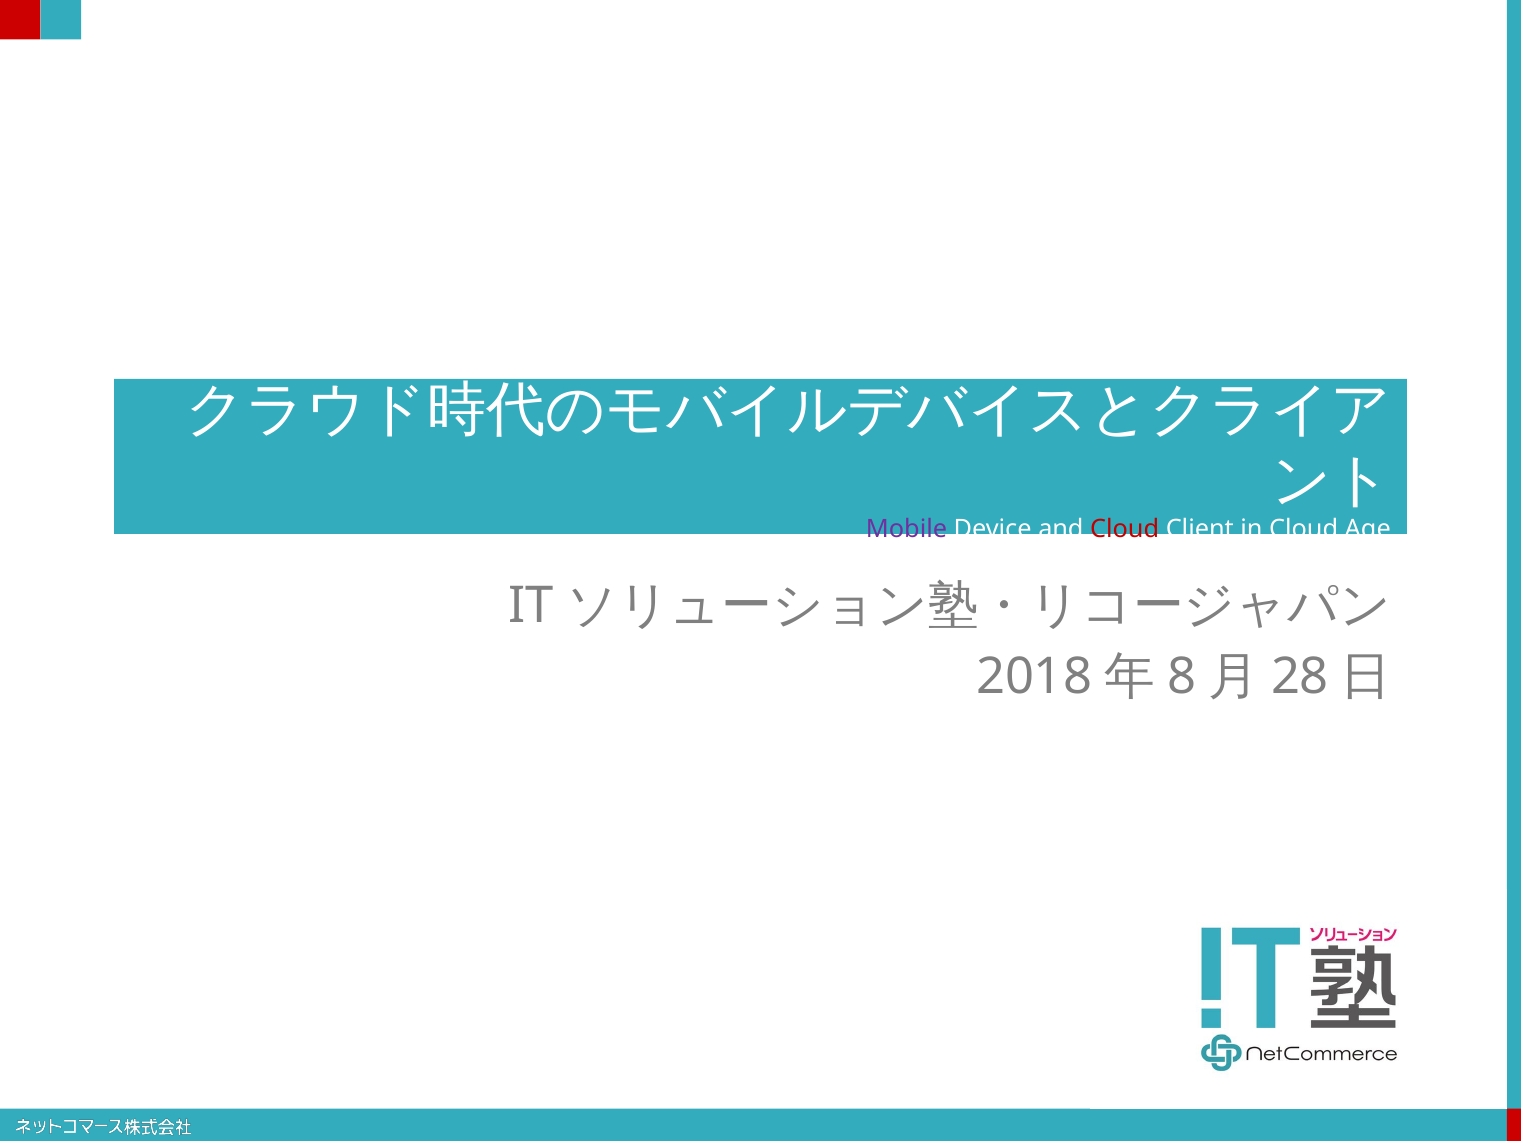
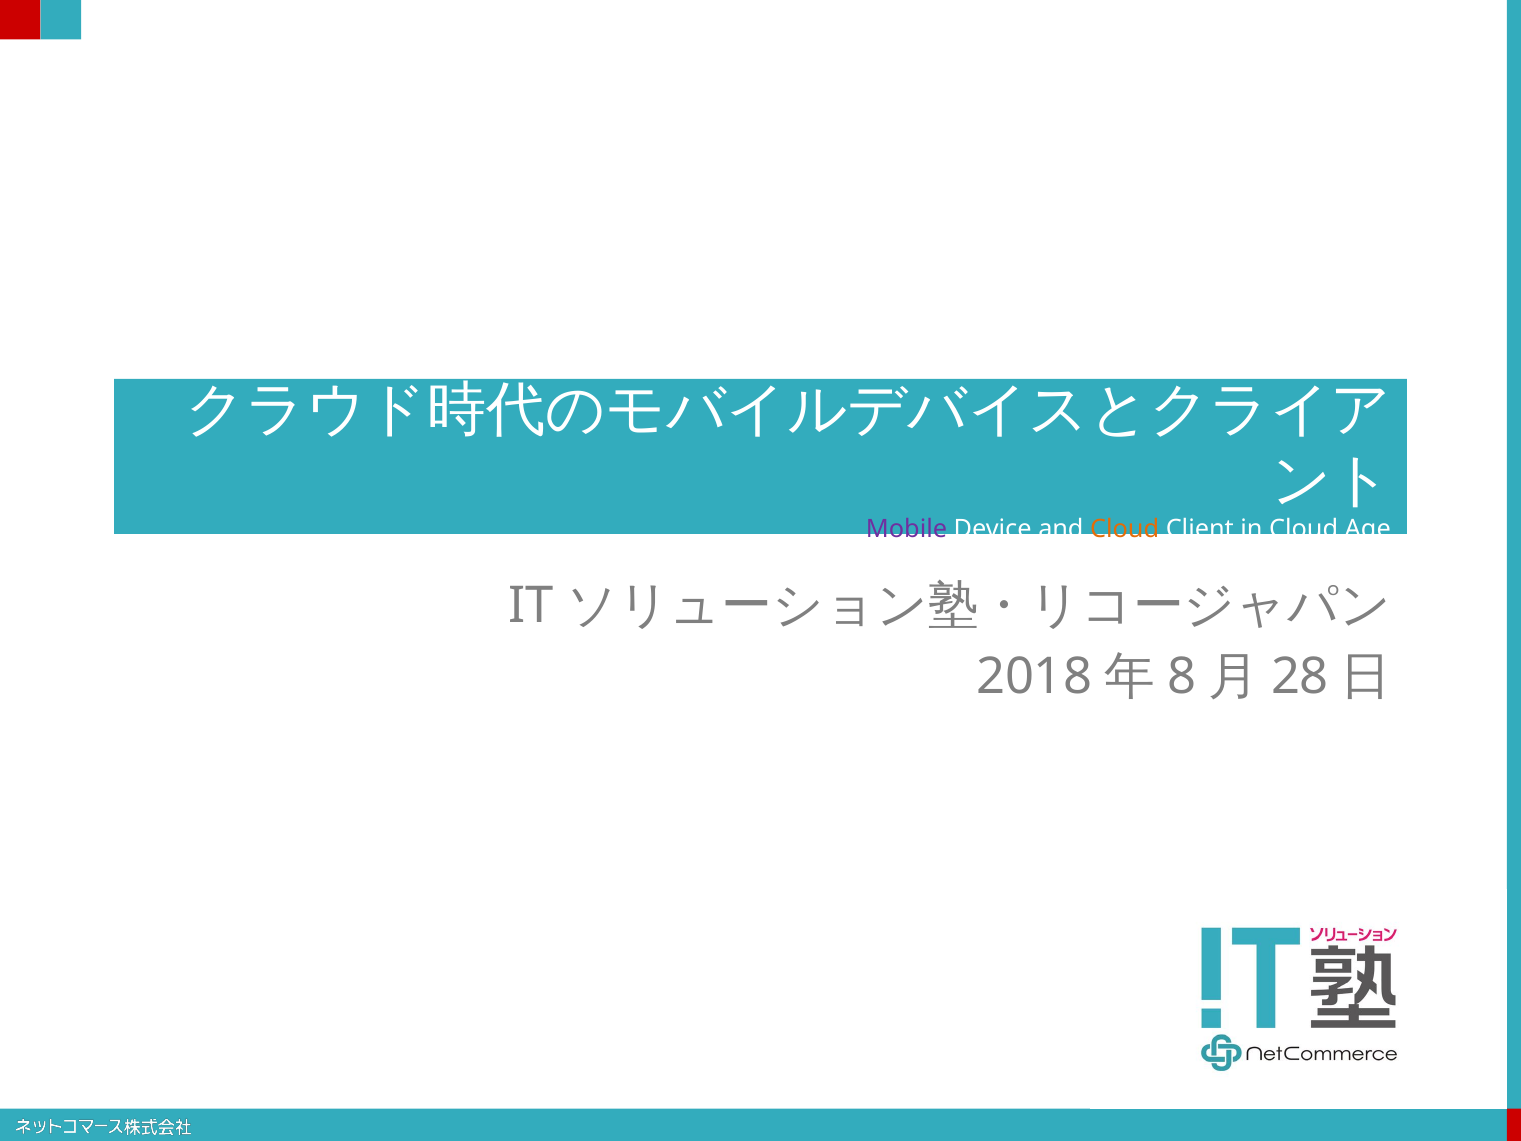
Cloud colour: red -> orange (1125, 529)
